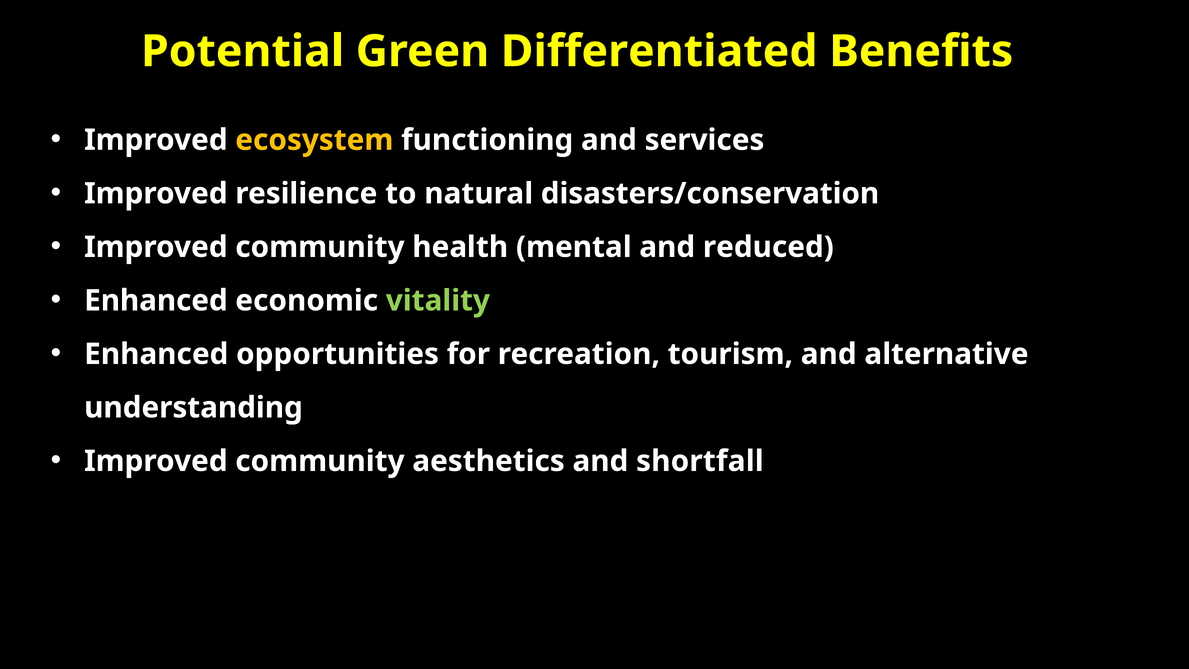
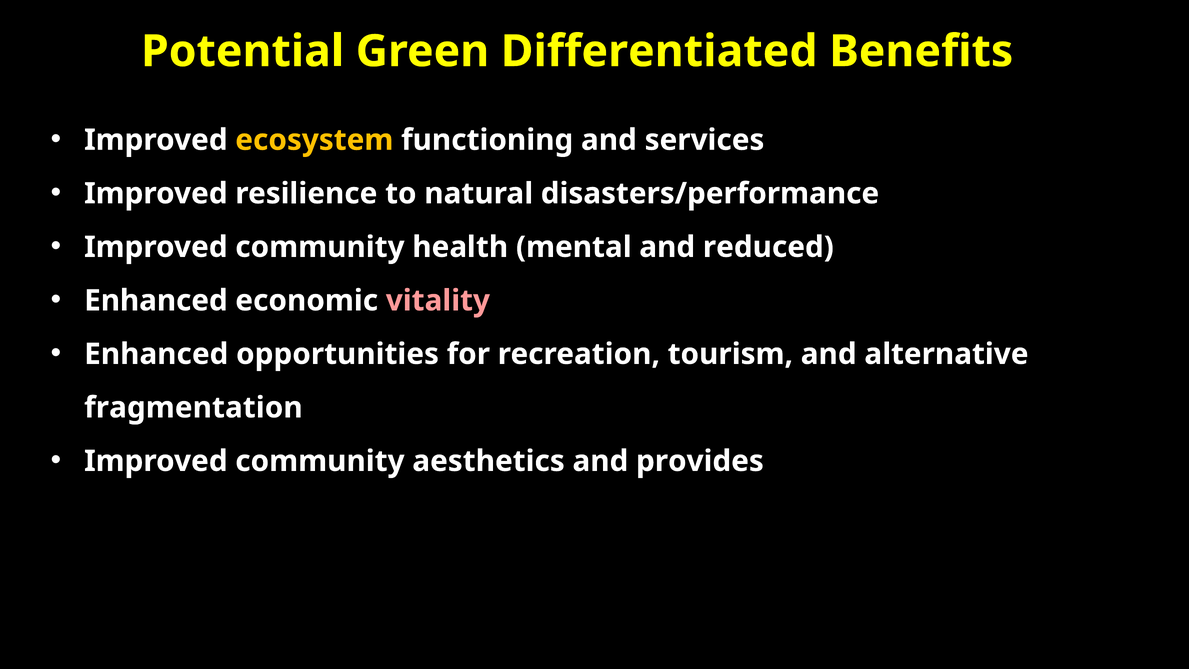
disasters/conservation: disasters/conservation -> disasters/performance (710, 193)
vitality colour: light green -> pink (438, 301)
understanding: understanding -> fragmentation (193, 408)
shortfall: shortfall -> provides (700, 461)
